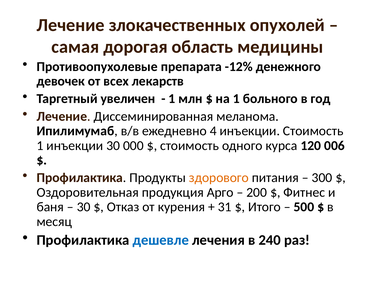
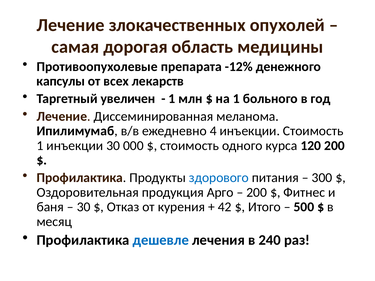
девочек: девочек -> капсулы (61, 81)
120 006: 006 -> 200 (334, 146)
здорового colour: orange -> blue (219, 178)
31: 31 -> 42 (225, 207)
